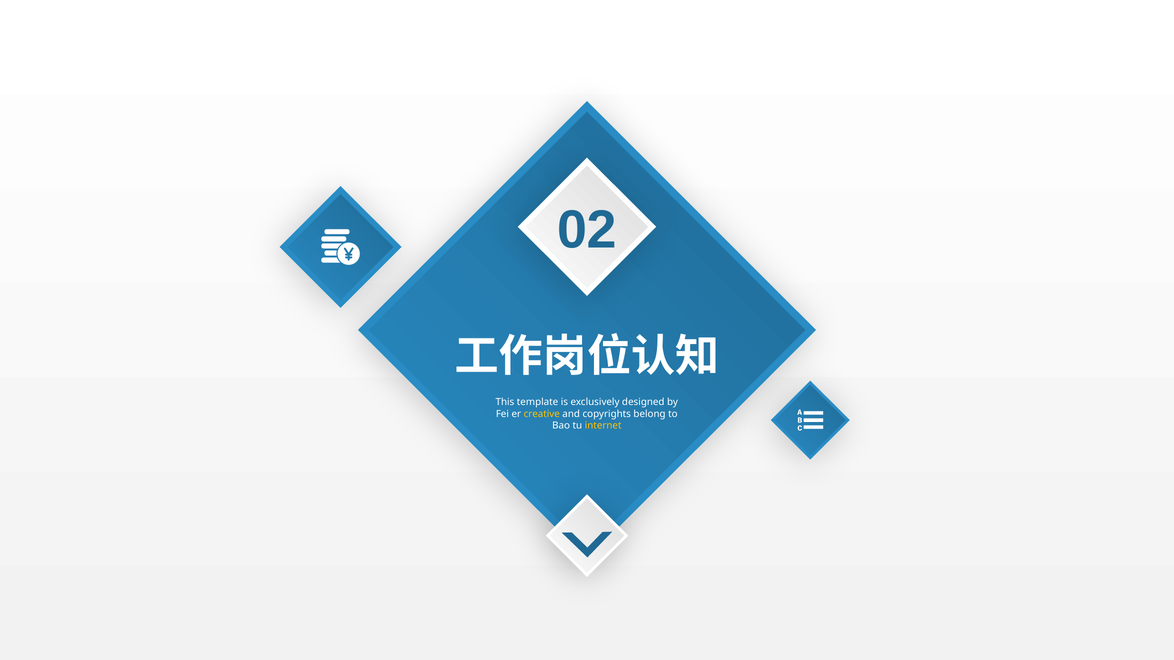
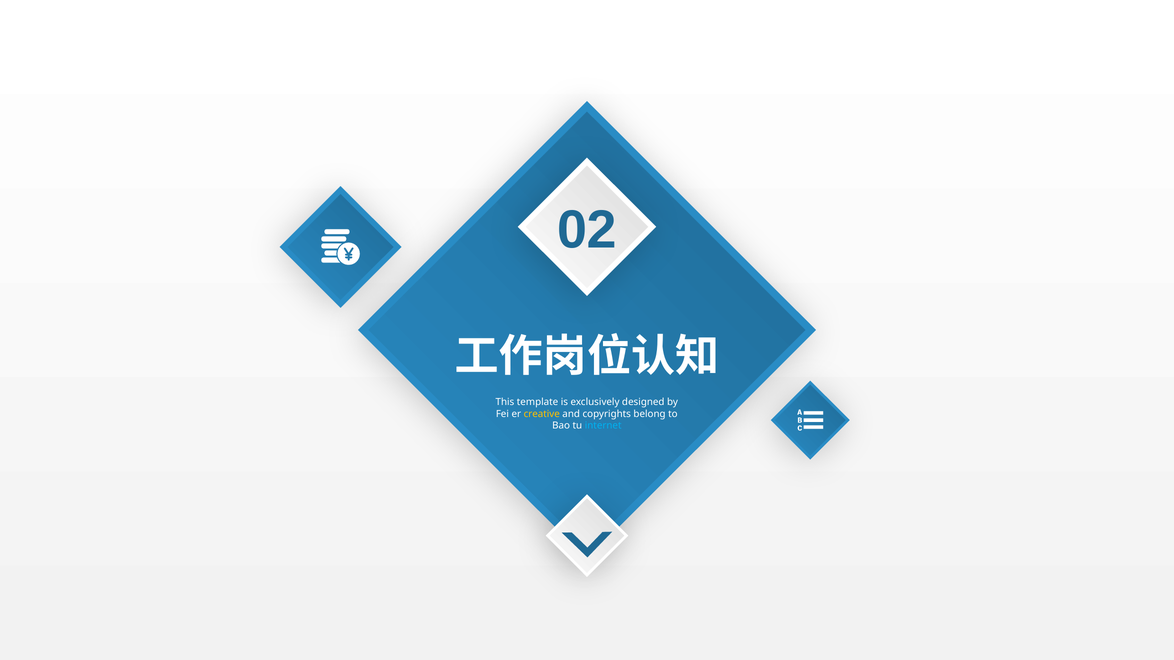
internet colour: yellow -> light blue (603, 426)
